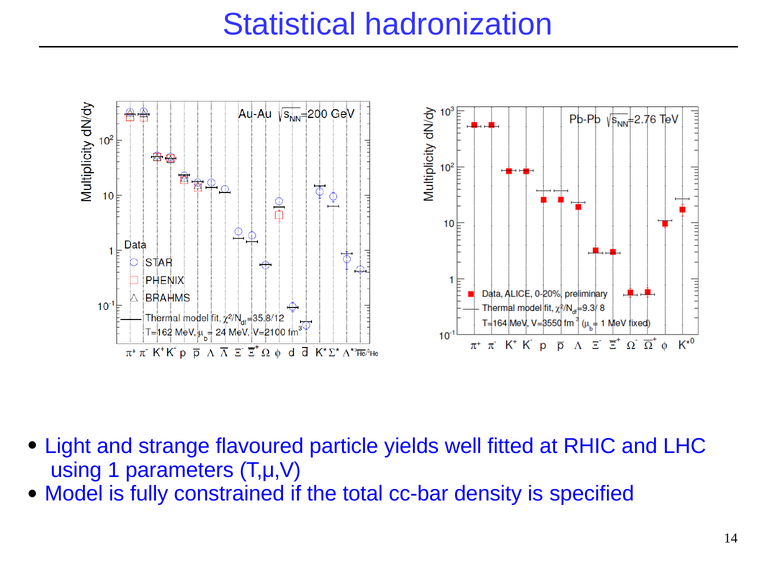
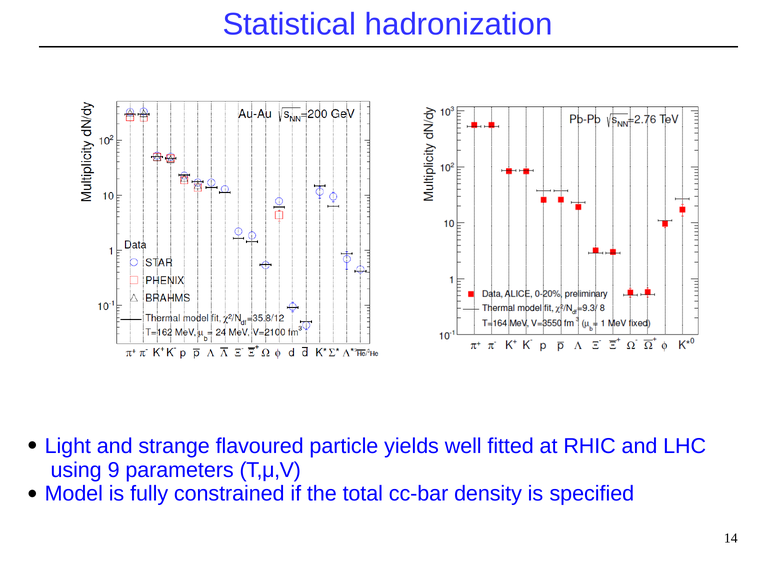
1: 1 -> 9 (114, 470)
